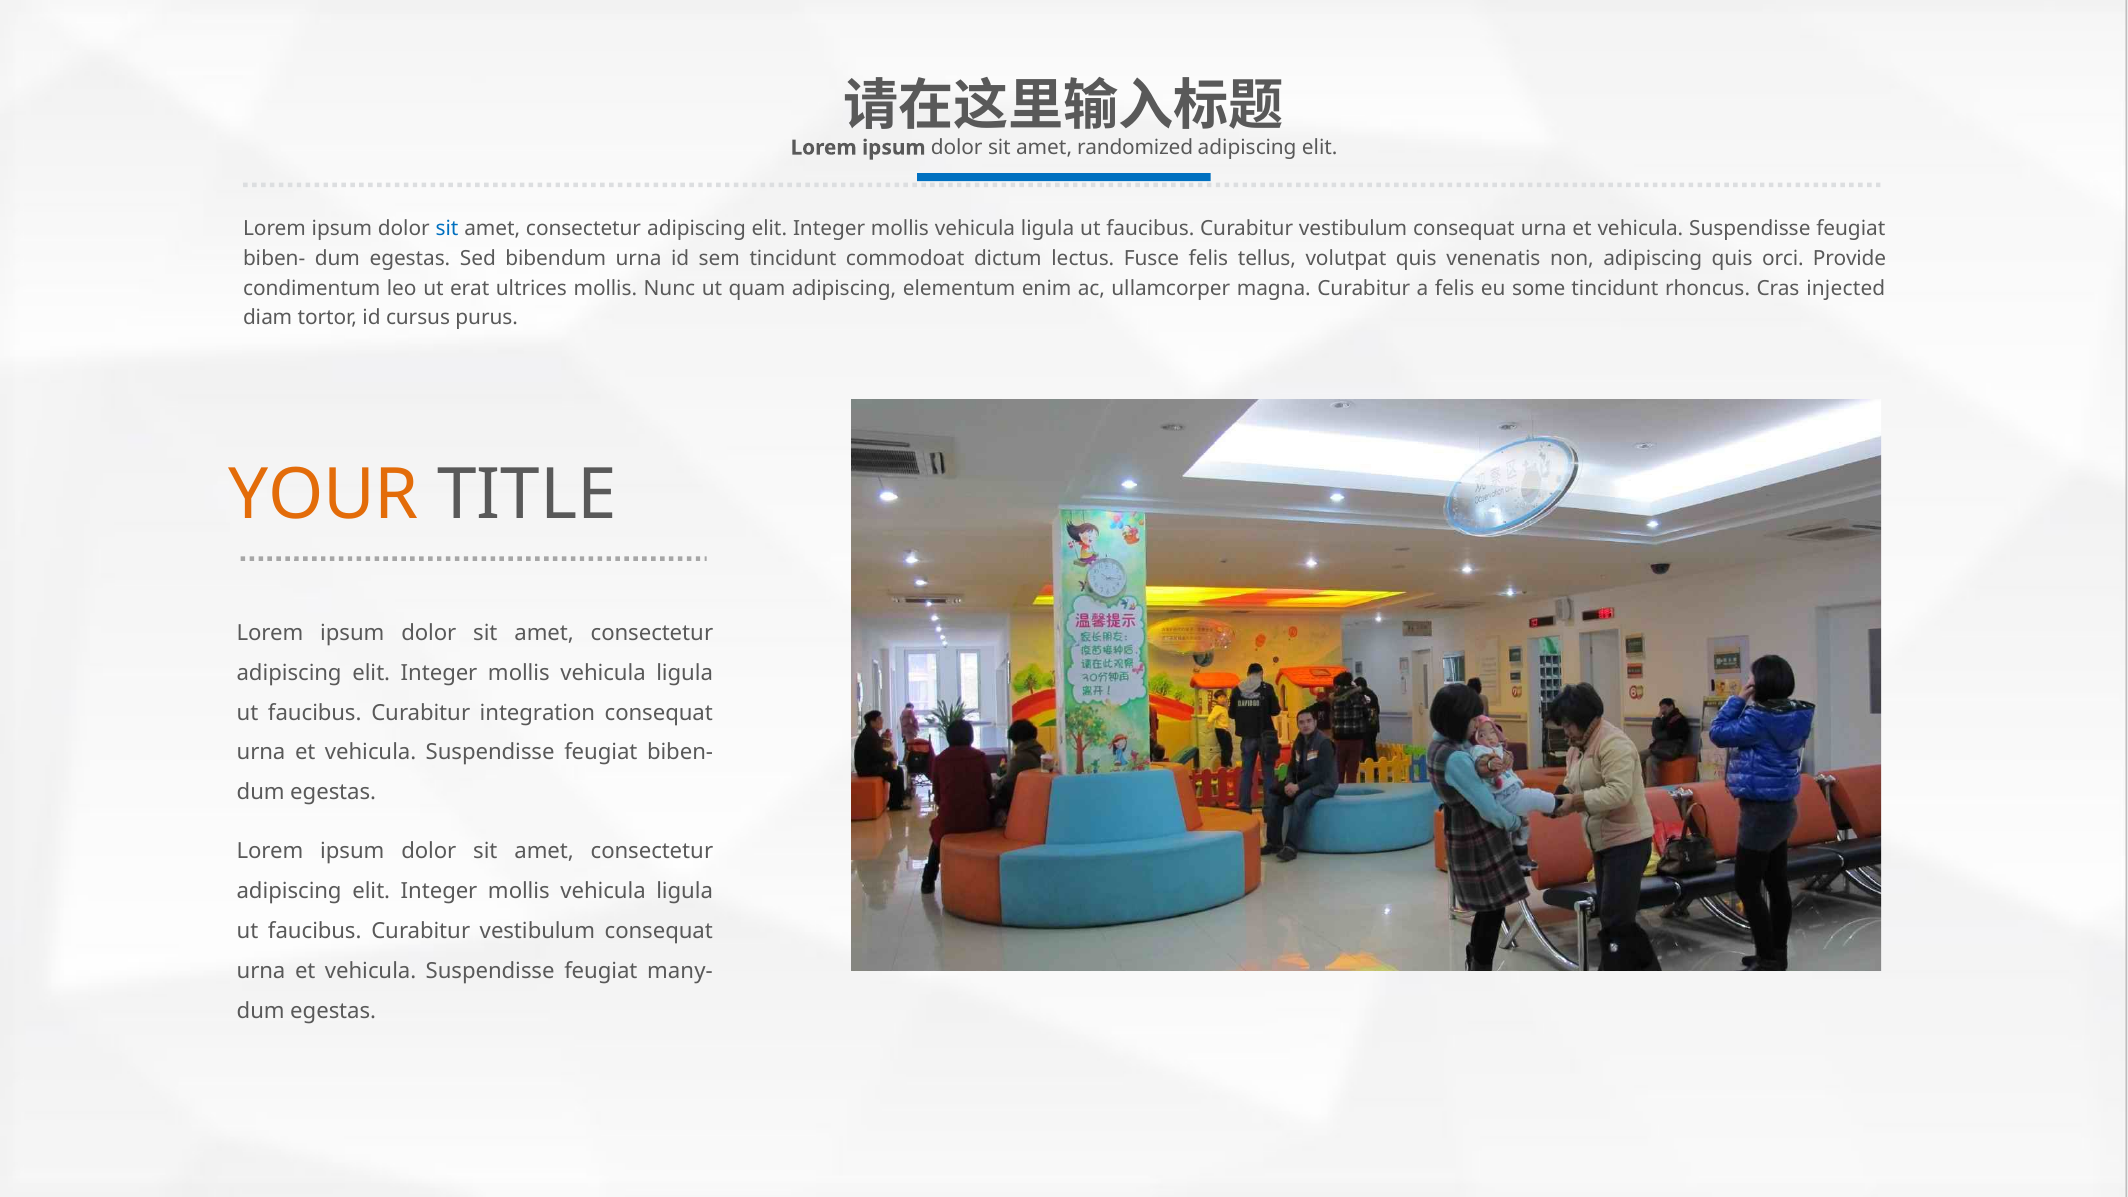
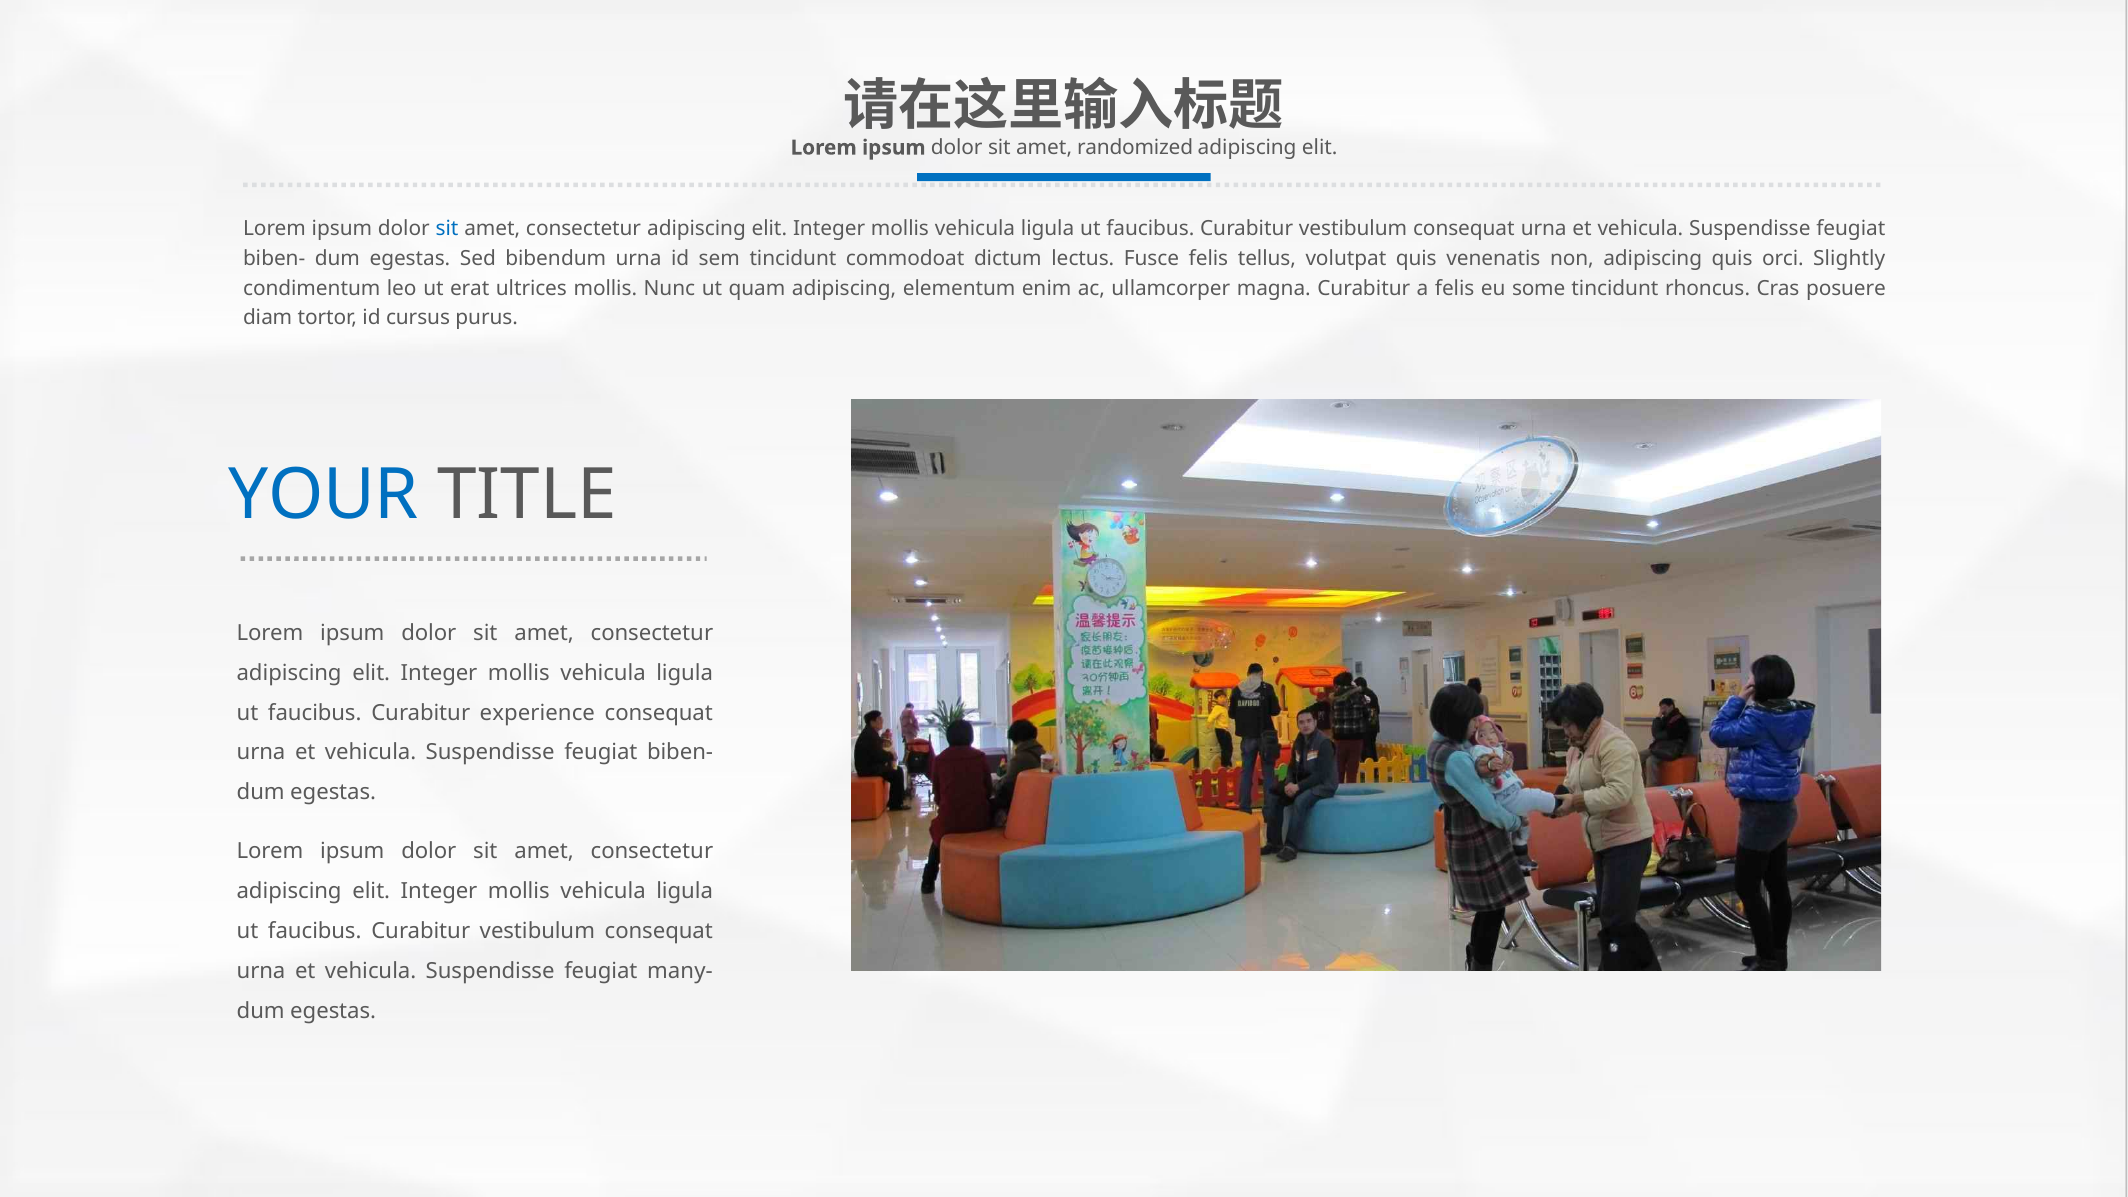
Provide: Provide -> Slightly (1849, 258)
injected: injected -> posuere (1846, 288)
YOUR colour: orange -> blue (324, 495)
integration: integration -> experience (537, 713)
